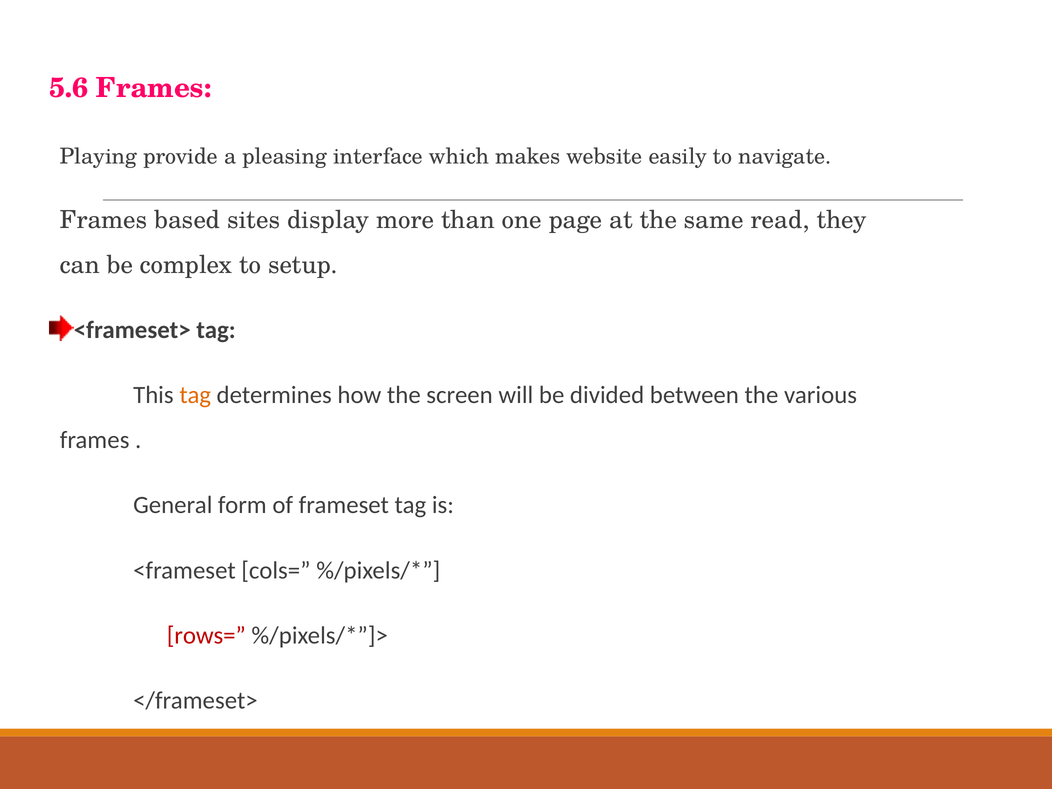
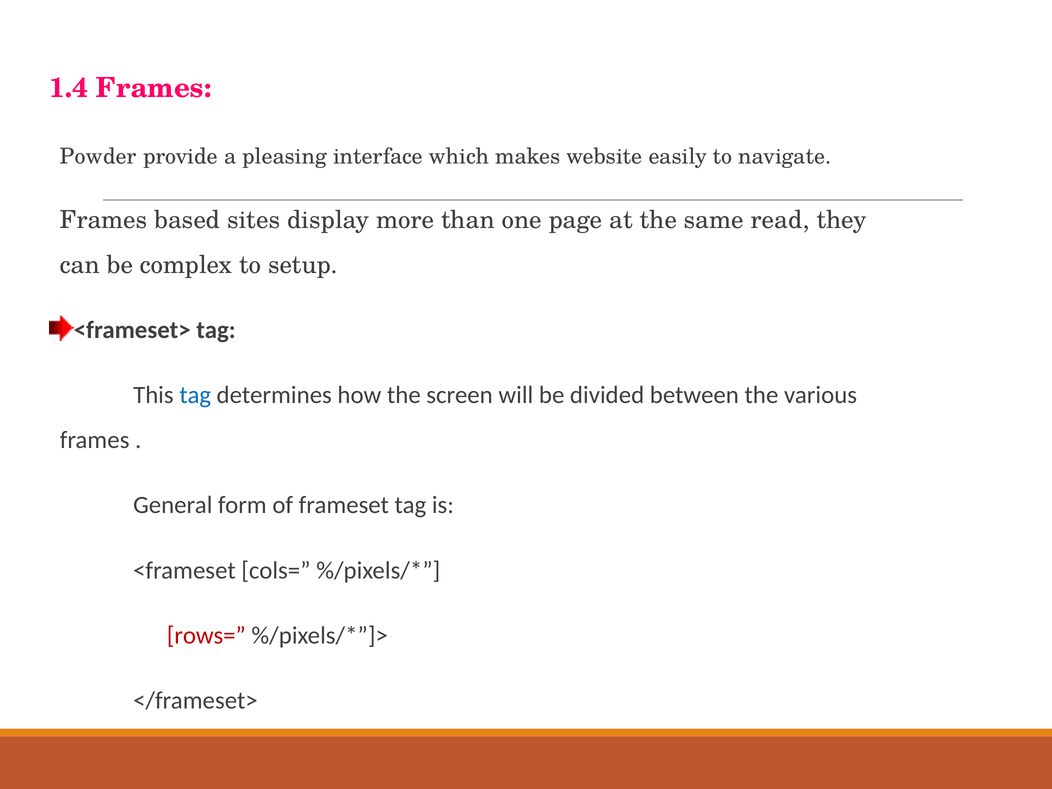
5.6: 5.6 -> 1.4 (69, 88)
Playing: Playing -> Powder (98, 156)
tag colour: orange -> blue (195, 395)
